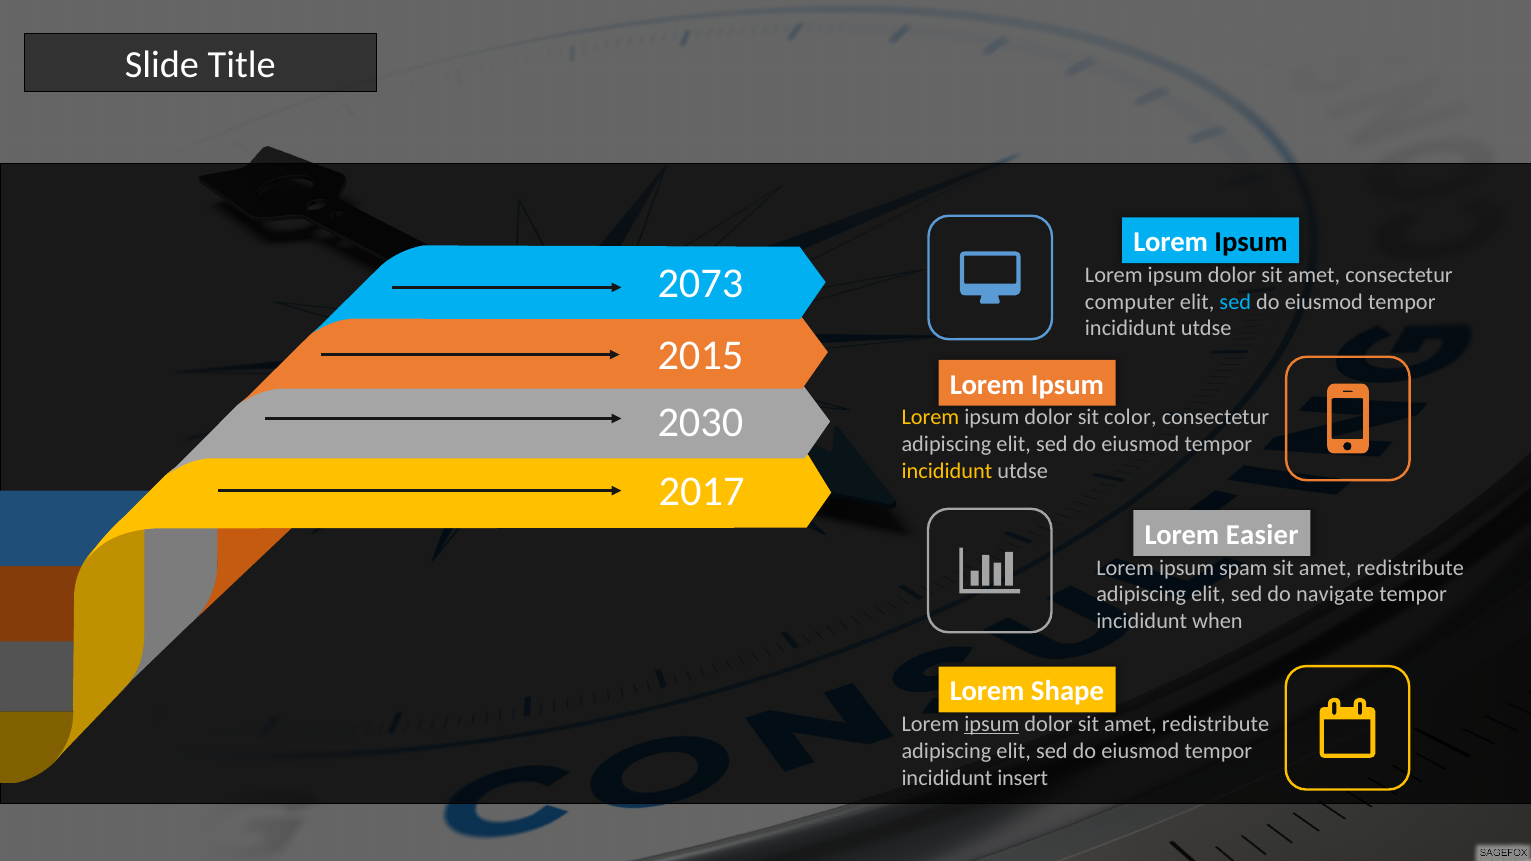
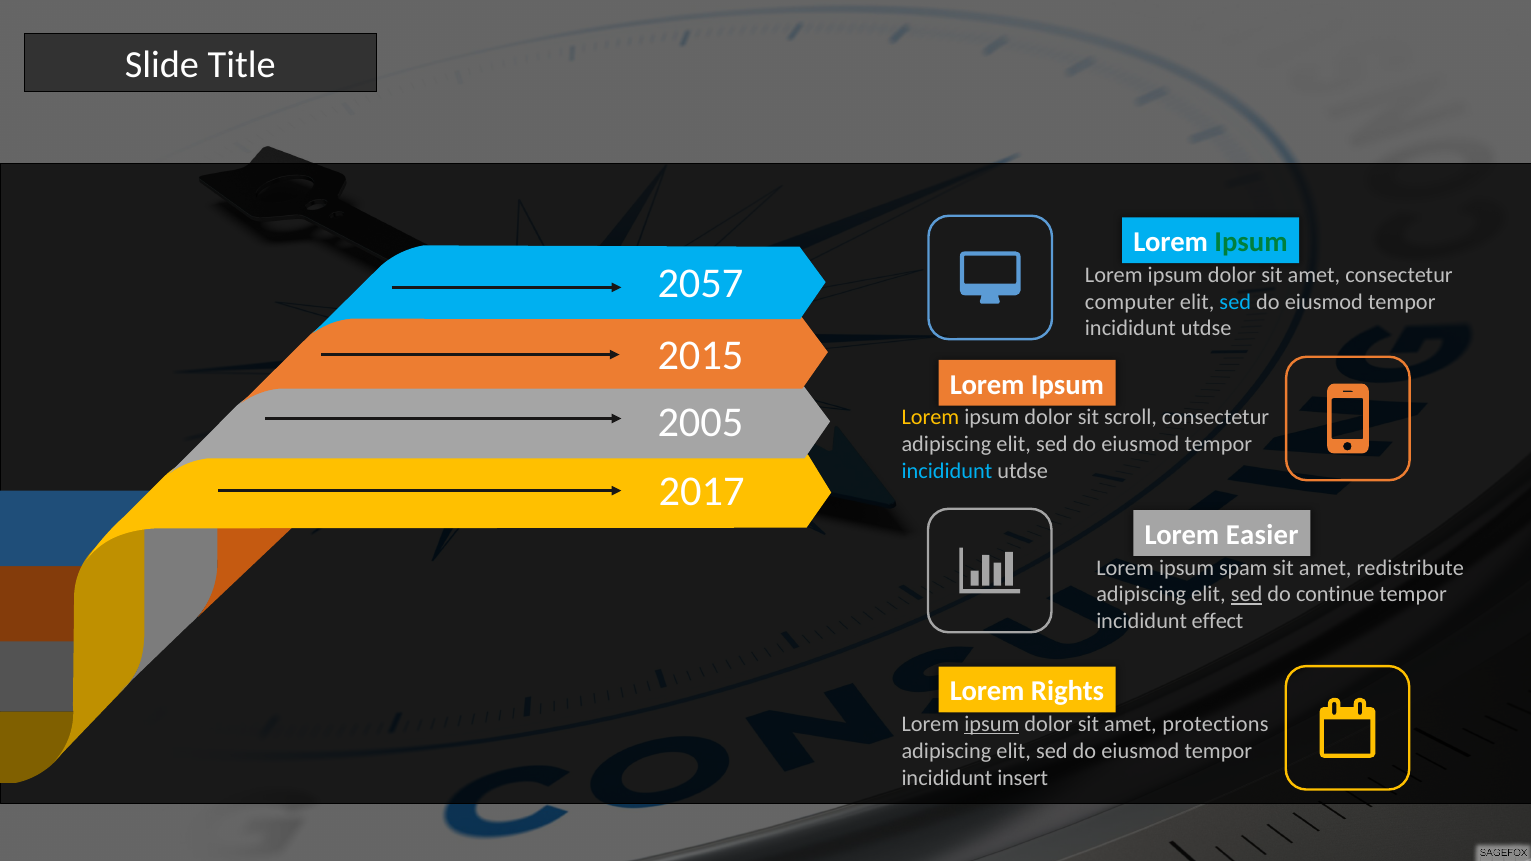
Ipsum colour: black -> green (1251, 242)
2073: 2073 -> 2057 (700, 283)
2030: 2030 -> 2005 (700, 423)
color: color -> scroll (1131, 418)
incididunt colour: yellow -> light blue (947, 471)
sed underline: none -> present (1247, 595)
navigate: navigate -> continue (1335, 595)
when: when -> effect (1218, 621)
Shape: Shape -> Rights (1068, 692)
dolor sit amet redistribute: redistribute -> protections (1215, 724)
